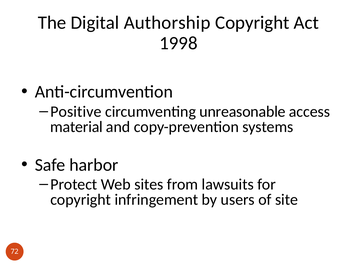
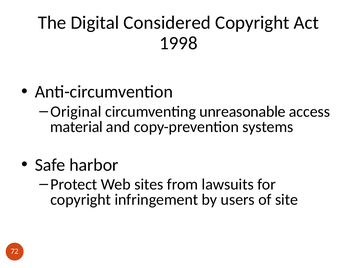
Authorship: Authorship -> Considered (167, 23)
Positive: Positive -> Original (76, 112)
